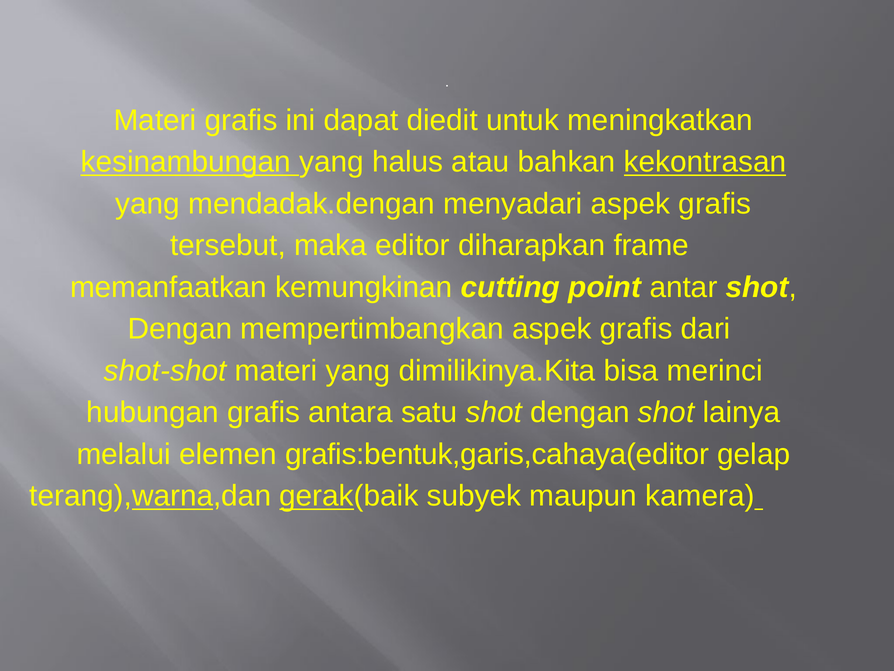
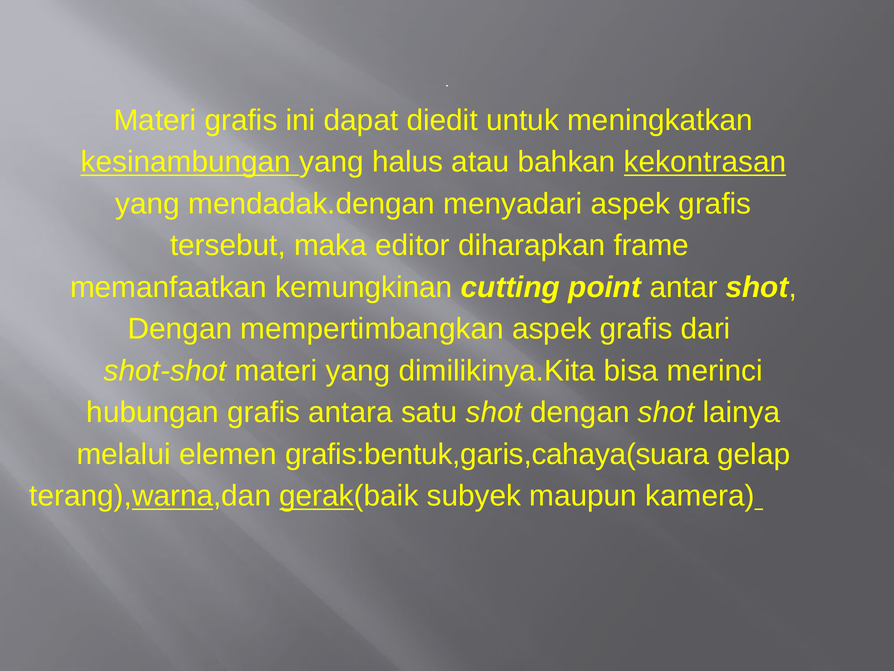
grafis:bentuk,garis,cahaya(editor: grafis:bentuk,garis,cahaya(editor -> grafis:bentuk,garis,cahaya(suara (497, 454)
